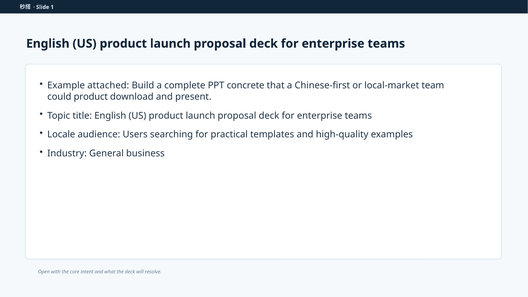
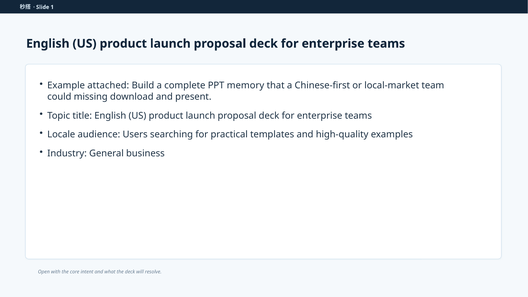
concrete: concrete -> memory (245, 85)
could product: product -> missing (91, 97)
